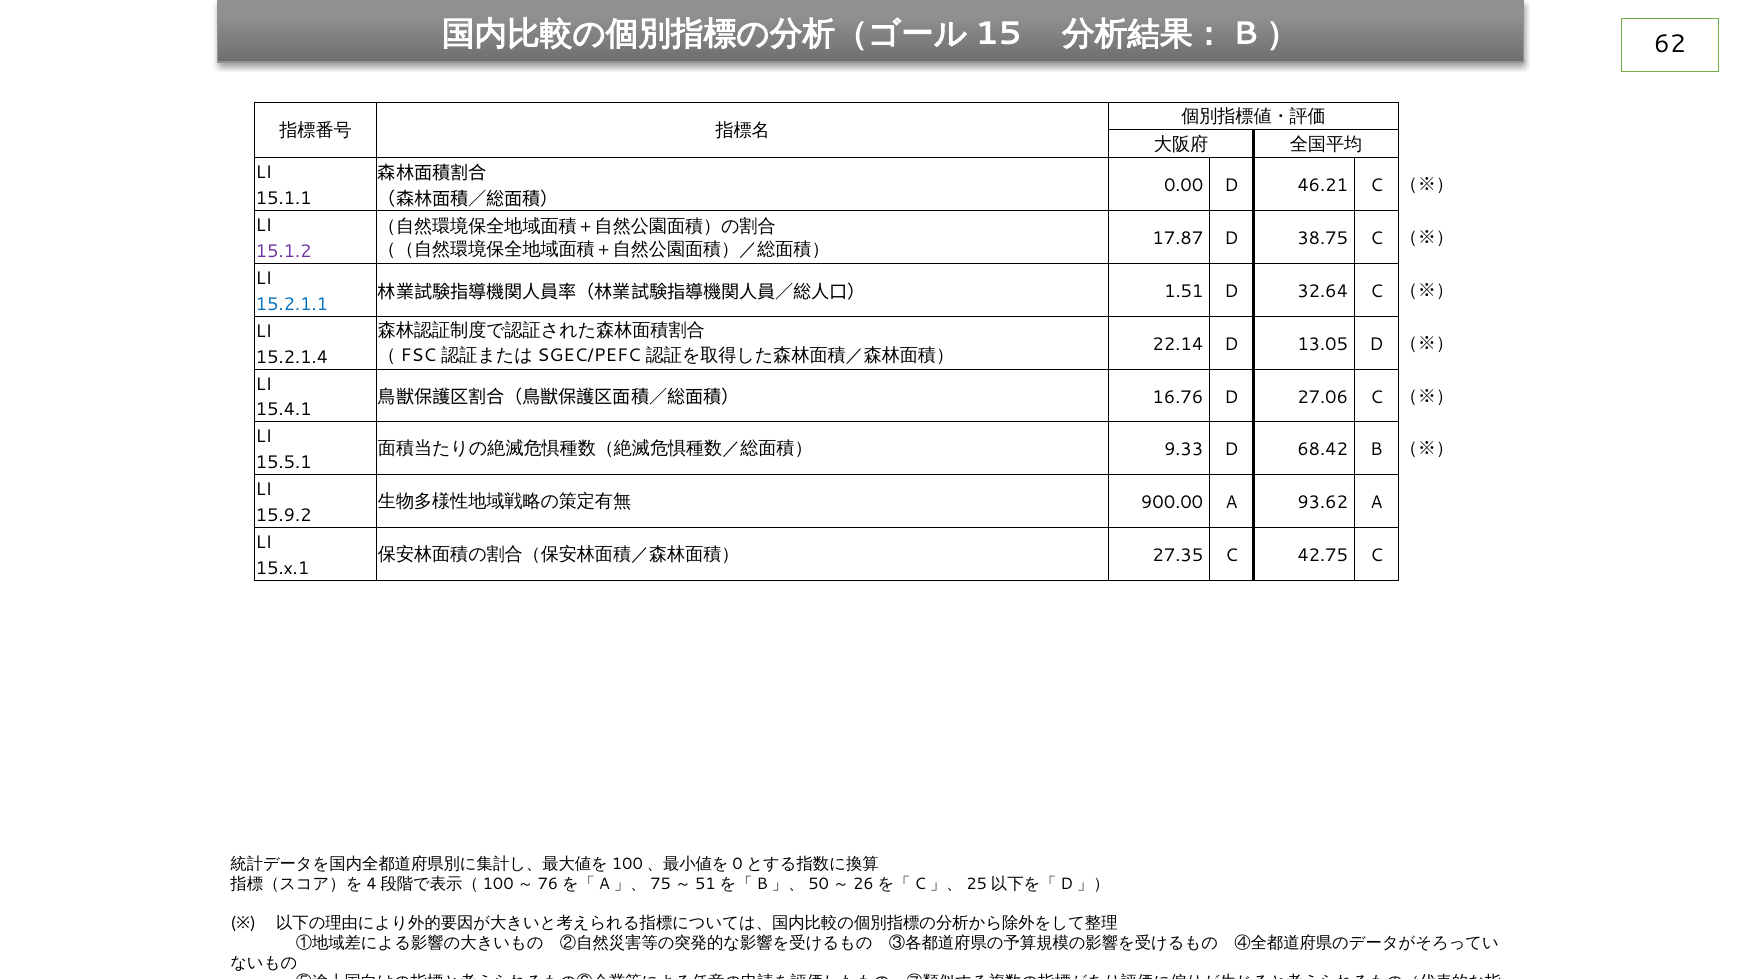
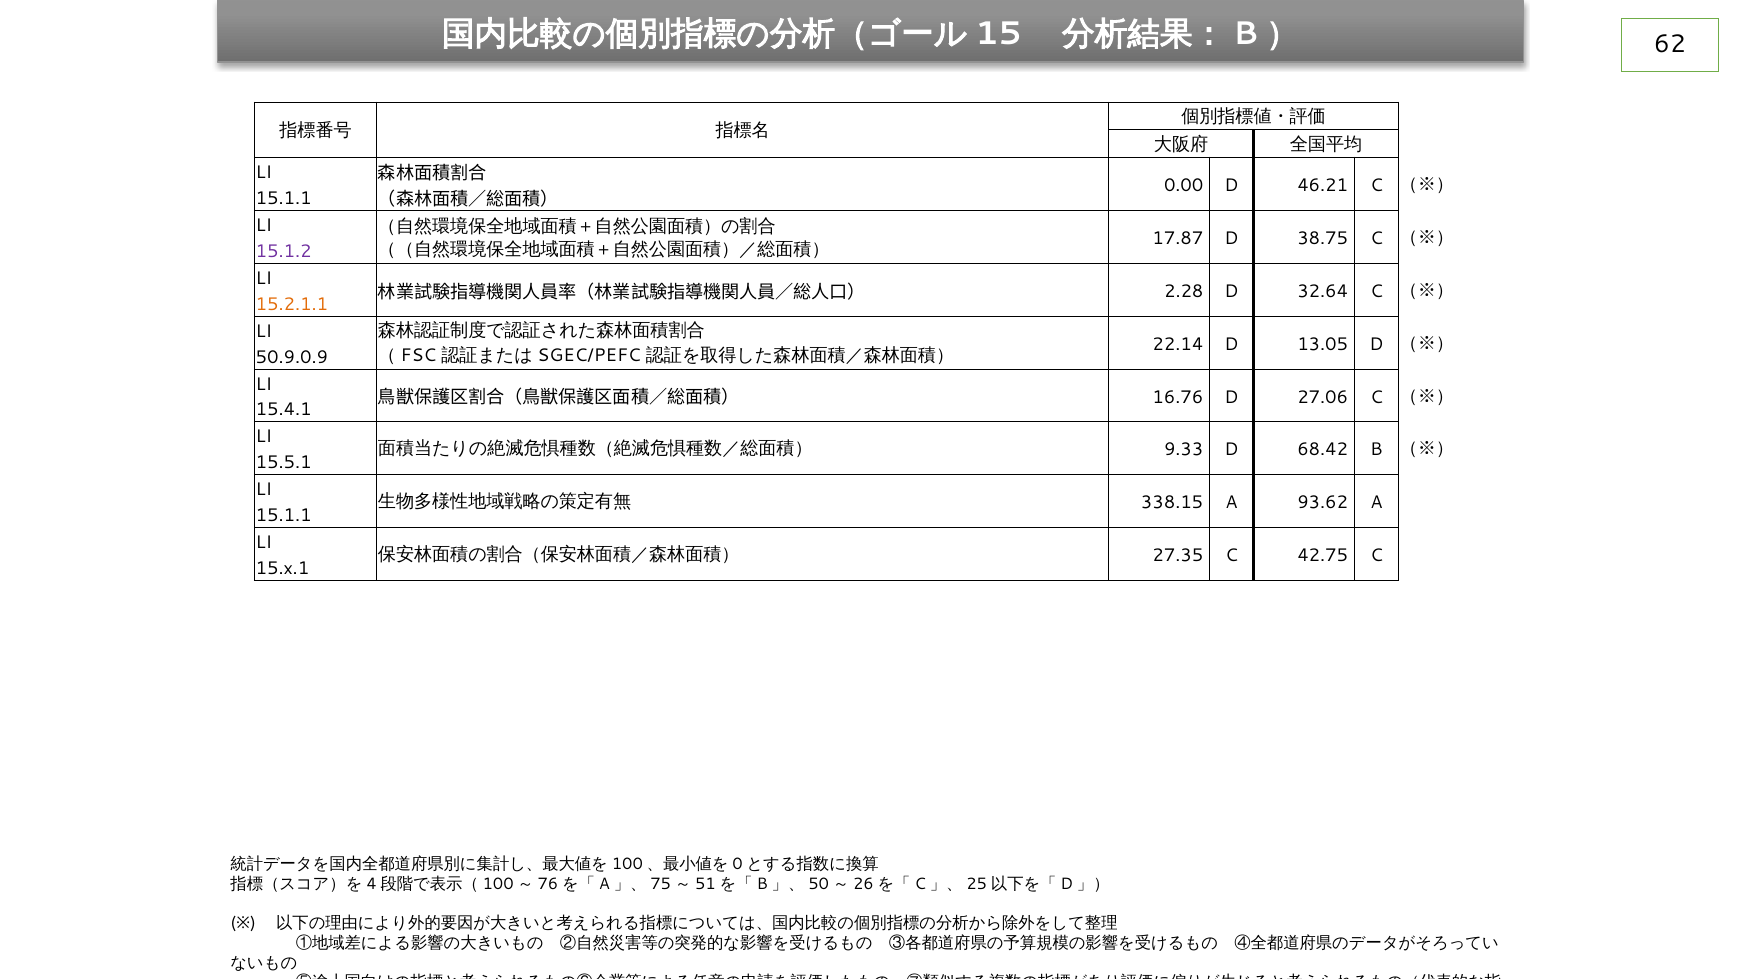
1.51: 1.51 -> 2.28 (1184, 292)
15.2.1.1 colour: blue -> orange (292, 304)
15.2.1.4: 15.2.1.4 -> 50.9.0.9 (292, 357)
900.00: 900.00 -> 338.15 (1172, 503)
15.9.2: 15.9.2 -> 15.1.1 (284, 516)
